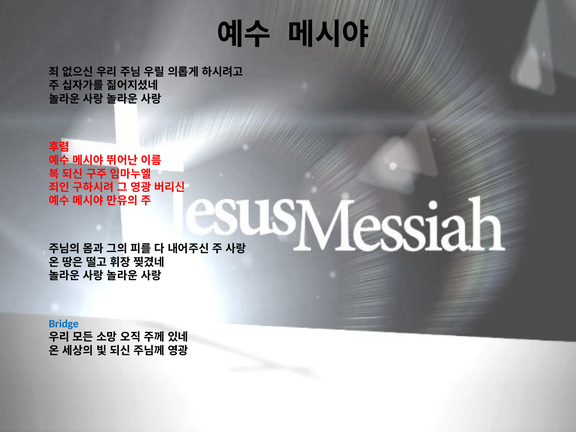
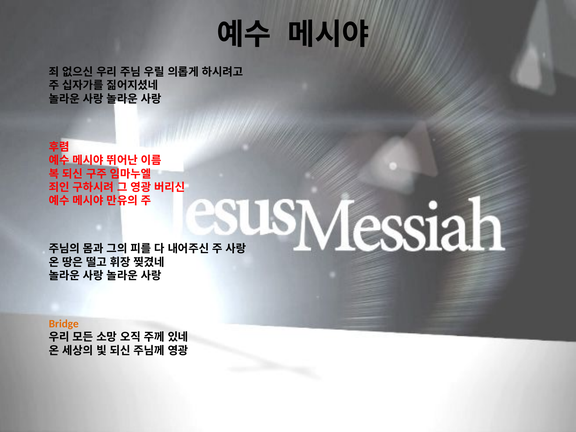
Bridge colour: blue -> orange (64, 324)
